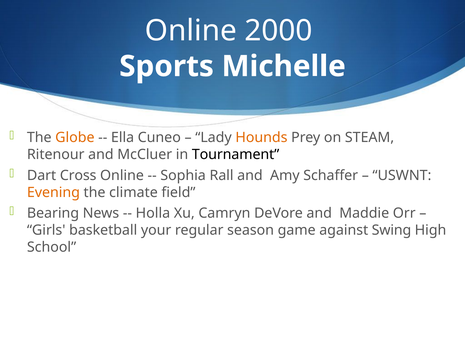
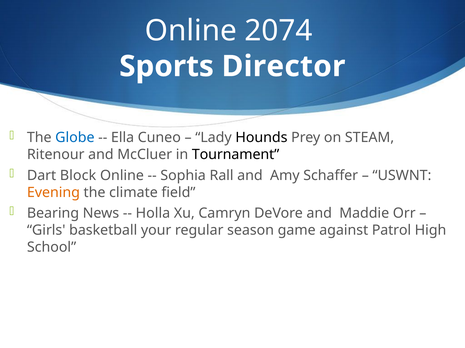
2000: 2000 -> 2074 (278, 31)
Michelle: Michelle -> Director (283, 67)
Globe colour: orange -> blue (75, 138)
Hounds colour: orange -> black (261, 138)
Cross: Cross -> Block (78, 176)
Swing: Swing -> Patrol (391, 231)
